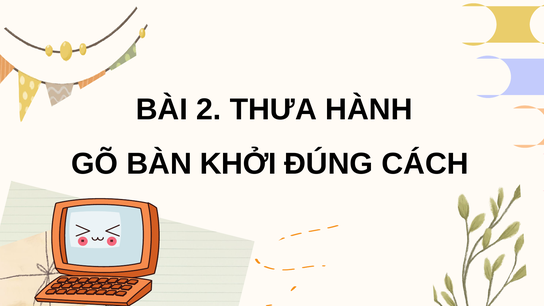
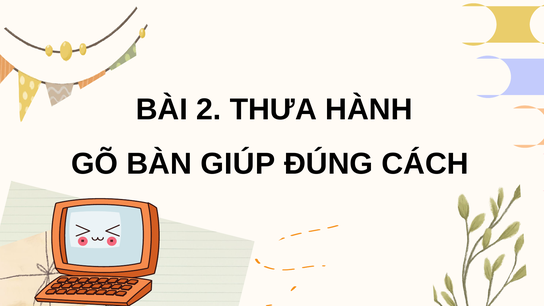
KHỞI: KHỞI -> GIÚP (238, 164)
